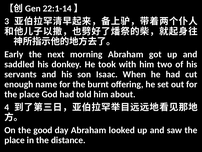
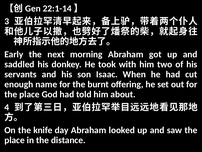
good: good -> knife (43, 130)
